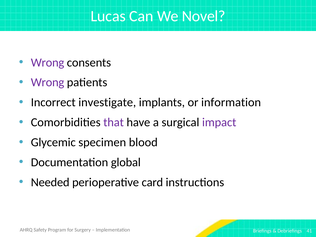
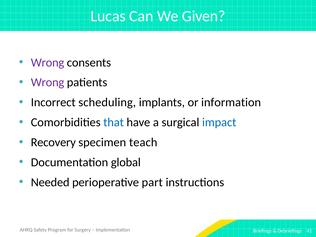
Novel: Novel -> Given (204, 16)
investigate: investigate -> scheduling (107, 102)
that colour: purple -> blue (114, 122)
impact colour: purple -> blue (219, 122)
Glycemic: Glycemic -> Recovery (53, 142)
blood: blood -> teach (143, 142)
card: card -> part (152, 182)
